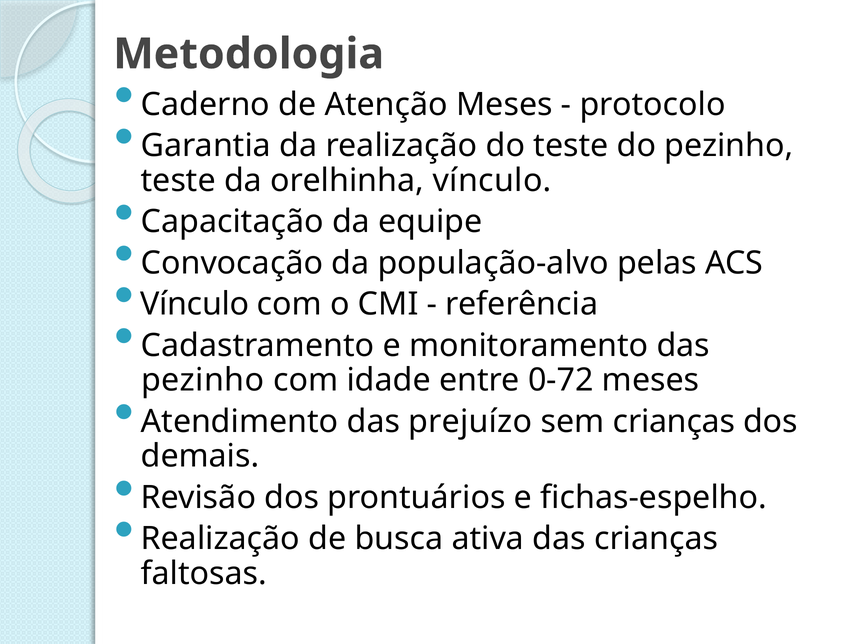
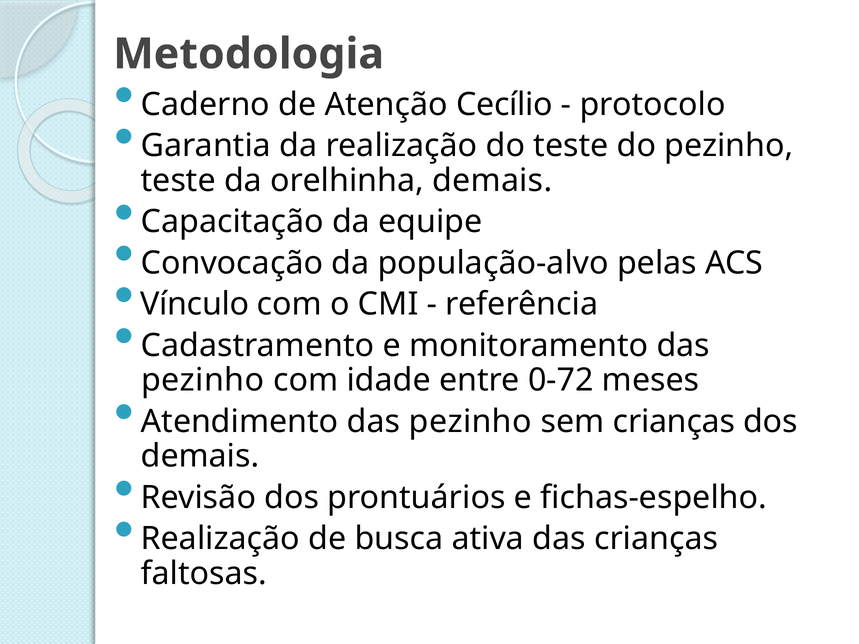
Atenção Meses: Meses -> Cecílio (505, 104)
orelhinha vínculo: vínculo -> demais (492, 181)
Atendimento das prejuízo: prejuízo -> pezinho (470, 422)
